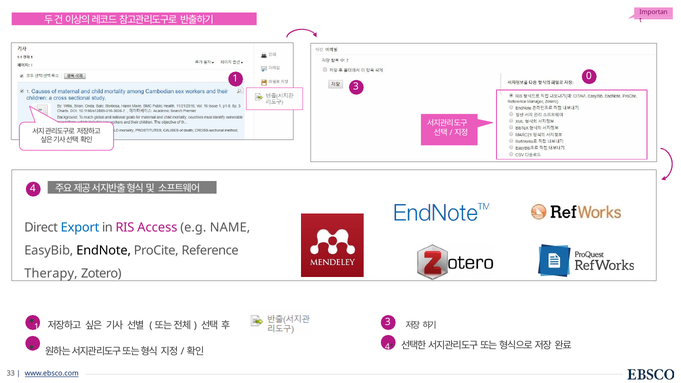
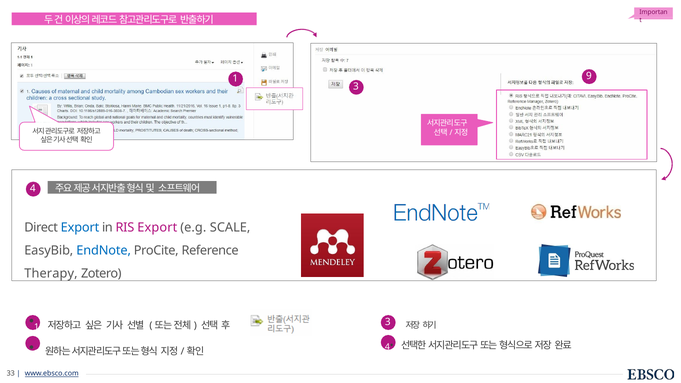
0: 0 -> 9 (589, 76)
RIS Access: Access -> Export (157, 228)
NAME: NAME -> SCALE (230, 228)
EndNote colour: black -> blue (104, 251)
